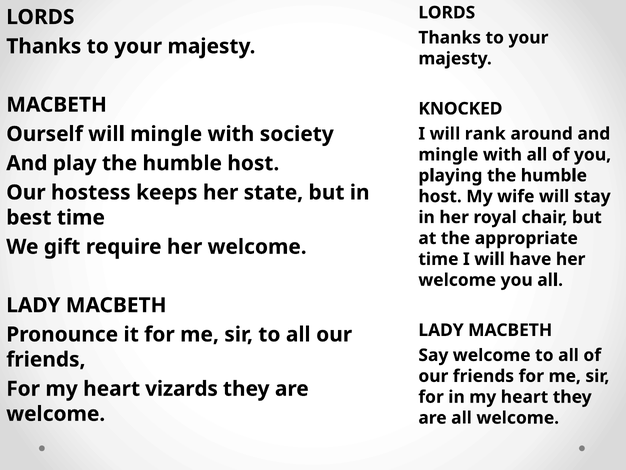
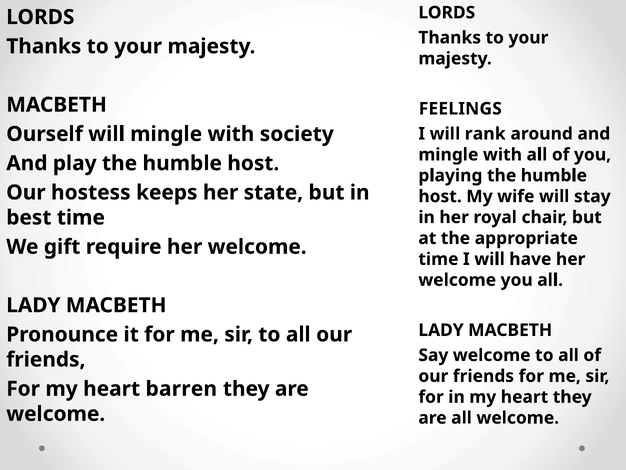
KNOCKED: KNOCKED -> FEELINGS (460, 109)
vizards: vizards -> barren (181, 388)
